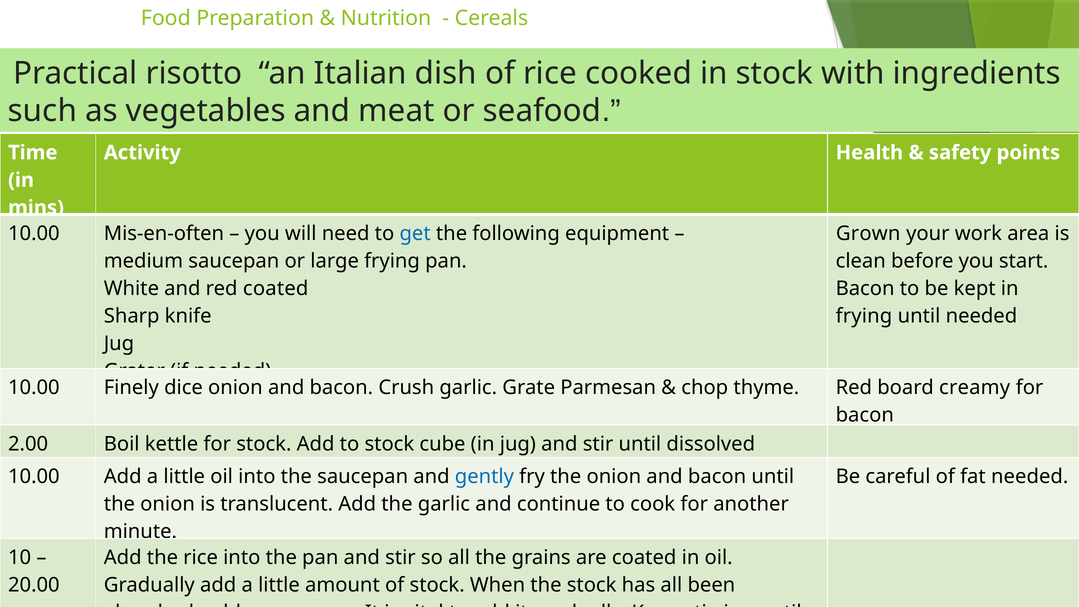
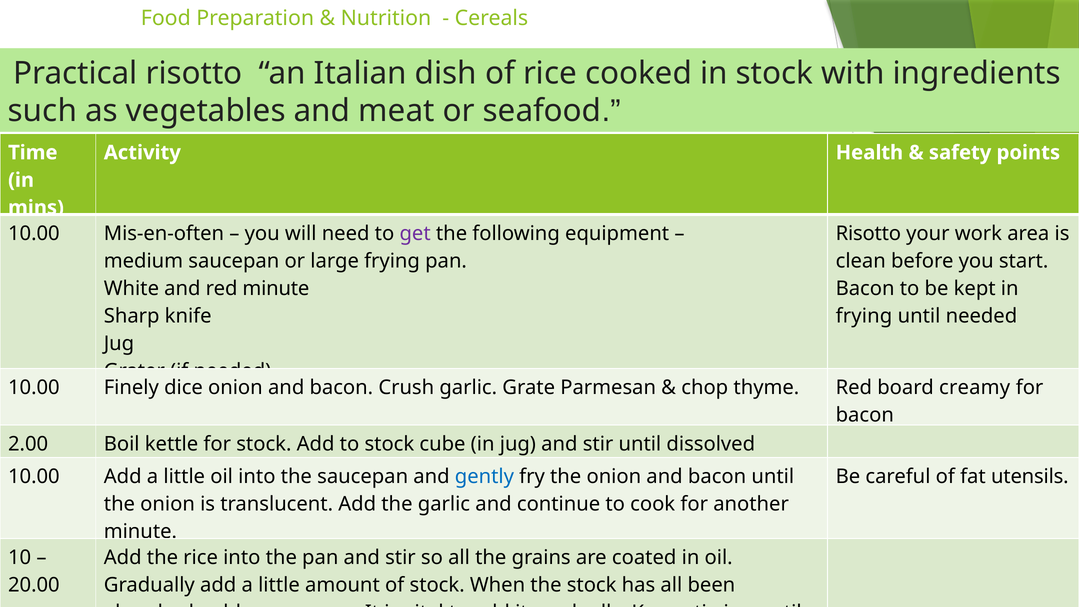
get colour: blue -> purple (415, 234)
Grown: Grown -> Risotto (868, 234)
red coated: coated -> minute (276, 289)
fat needed: needed -> utensils (1030, 476)
